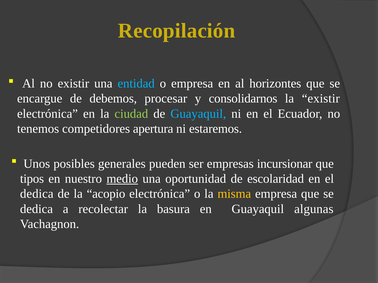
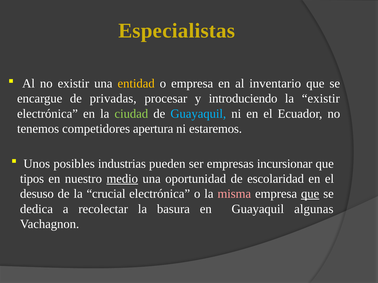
Recopilación: Recopilación -> Especialistas (177, 31)
entidad colour: light blue -> yellow (136, 84)
horizontes: horizontes -> inventario (275, 84)
debemos: debemos -> privadas (113, 99)
consolidarnos: consolidarnos -> introduciendo (243, 99)
generales: generales -> industrias (122, 164)
dedica: dedica -> desuso (37, 194)
acopio: acopio -> crucial (106, 194)
misma colour: yellow -> pink (234, 194)
que underline: none -> present (310, 194)
